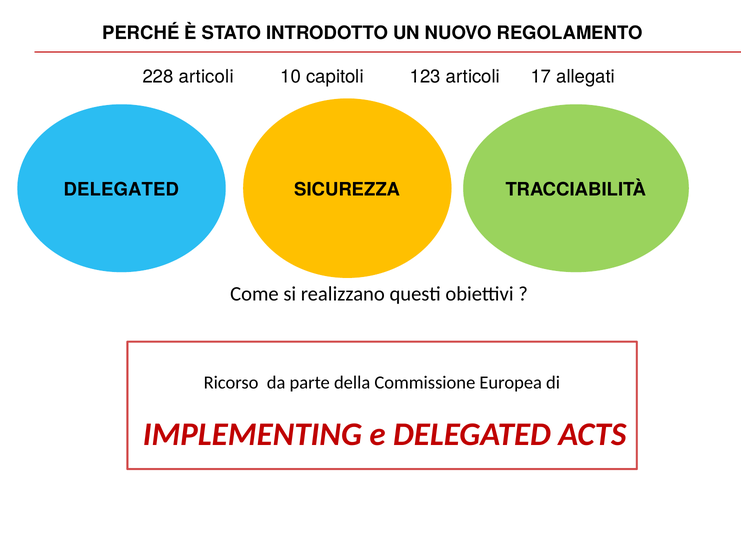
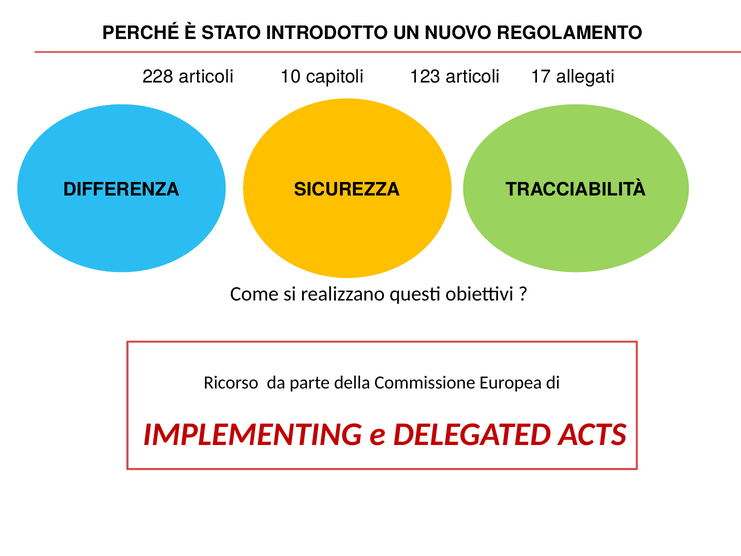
DELEGATED: DELEGATED -> DIFFERENZA (122, 189)
